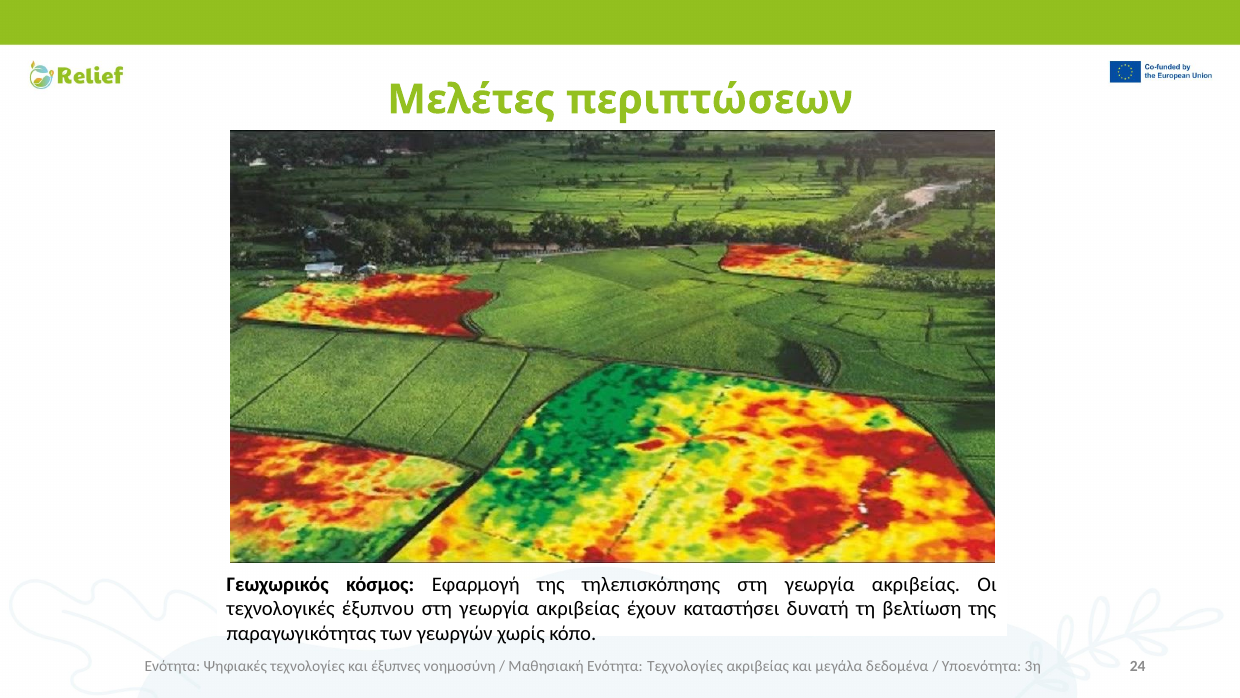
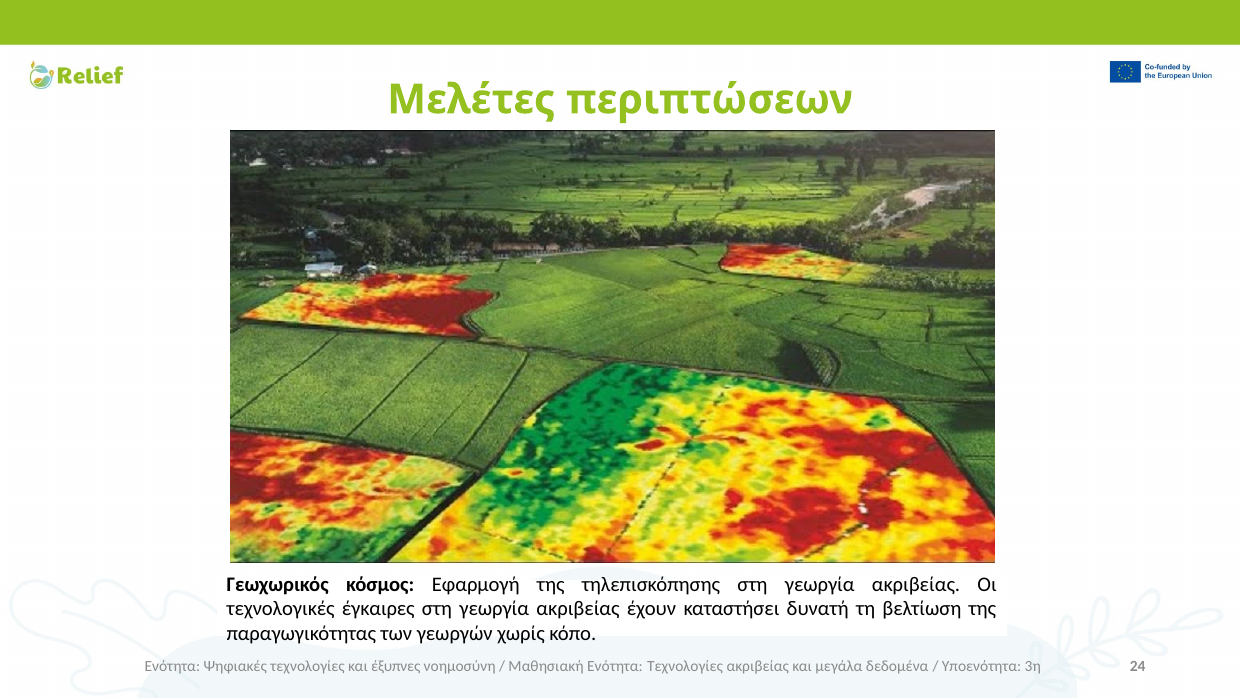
έξυπνου: έξυπνου -> έγκαιρες (378, 609)
